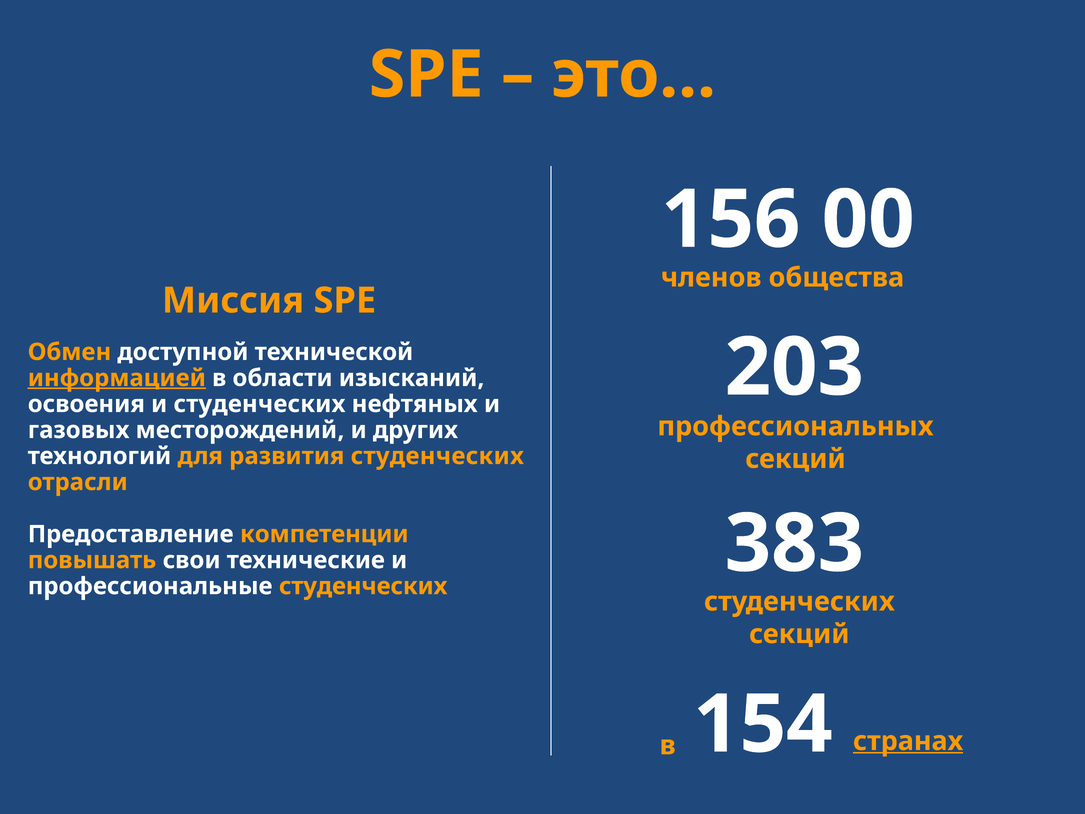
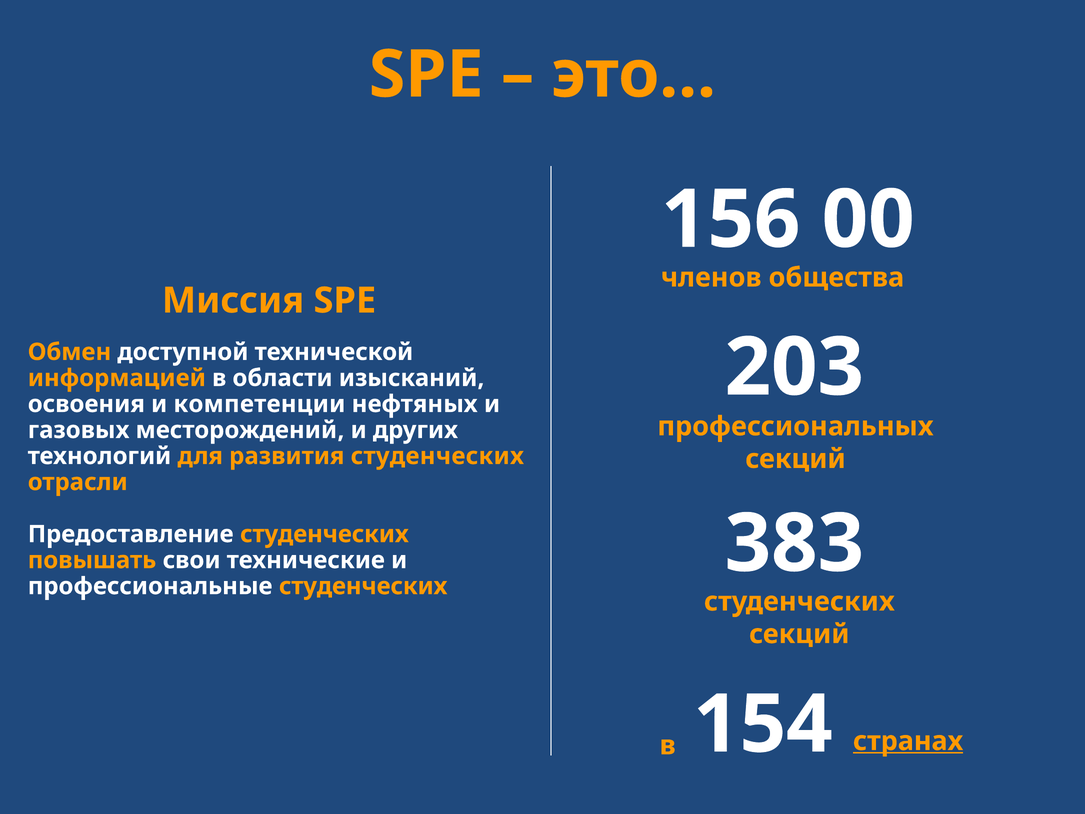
информацией underline: present -> none (117, 378)
и студенческих: студенческих -> компетенции (259, 404)
Предоставление компетенции: компетенции -> студенческих (324, 534)
